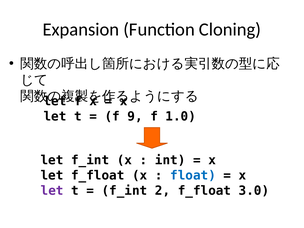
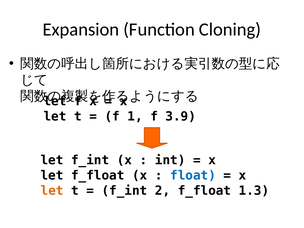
9: 9 -> 1 (135, 116)
1.0: 1.0 -> 3.9 (181, 116)
let colour: purple -> orange (52, 191)
3.0: 3.0 -> 1.3 (254, 191)
